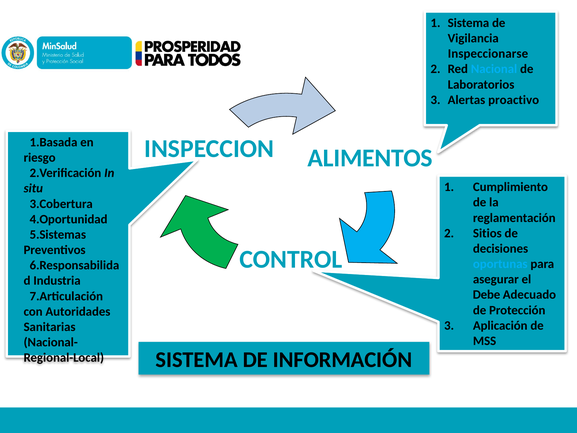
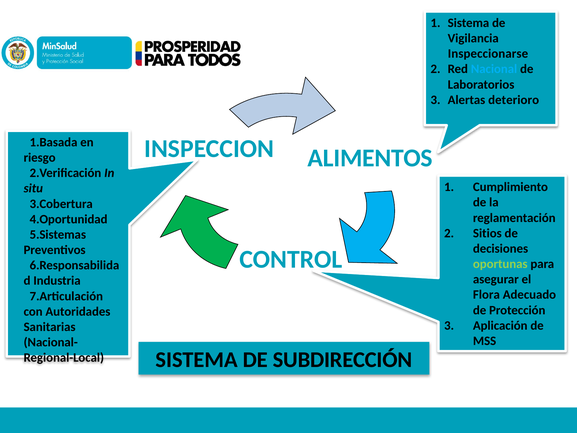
proactivo: proactivo -> deterioro (514, 100)
oportunas colour: light blue -> light green (500, 264)
Debe: Debe -> Flora (486, 295)
INFORMACIÓN: INFORMACIÓN -> SUBDIRECCIÓN (343, 360)
